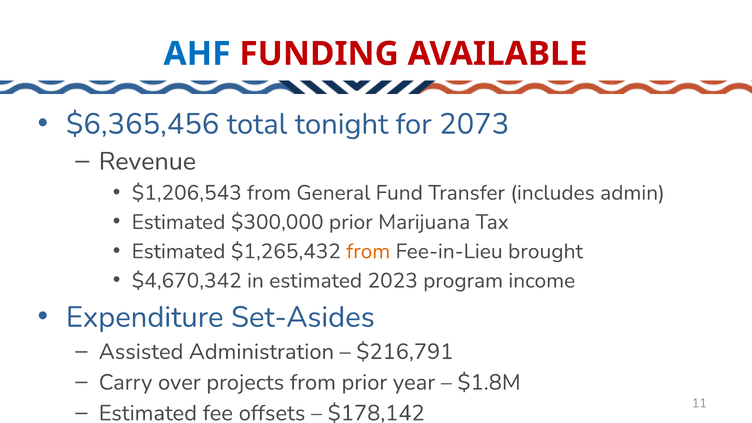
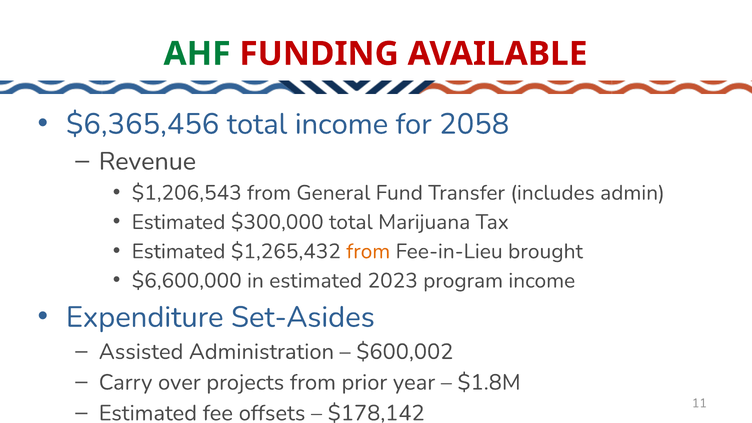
AHF colour: blue -> green (197, 54)
total tonight: tonight -> income (342, 124)
2073: 2073 -> 2058 (474, 124)
$300,000 prior: prior -> total (351, 222)
$4,670,342: $4,670,342 -> $6,600,000 (187, 281)
$216,791: $216,791 -> $600,002 (405, 352)
